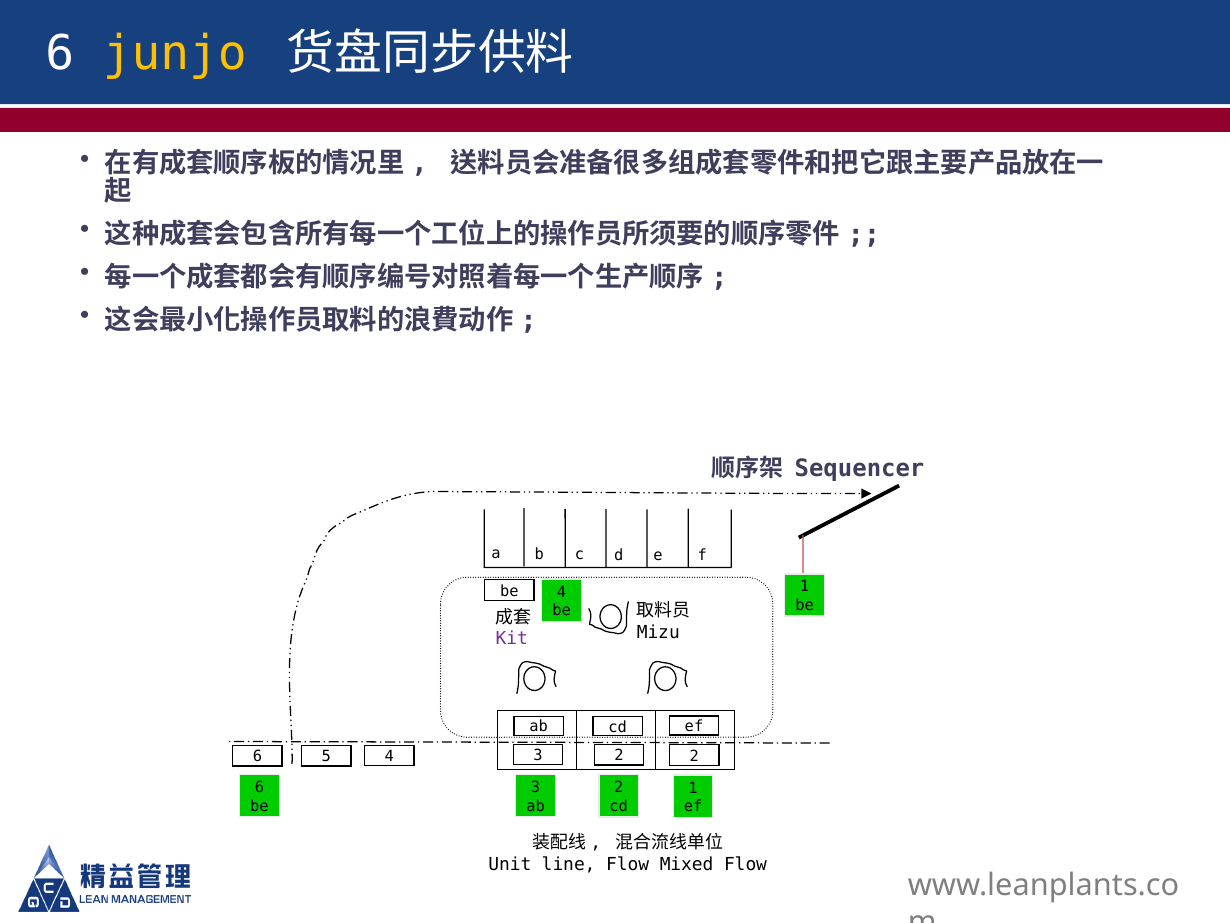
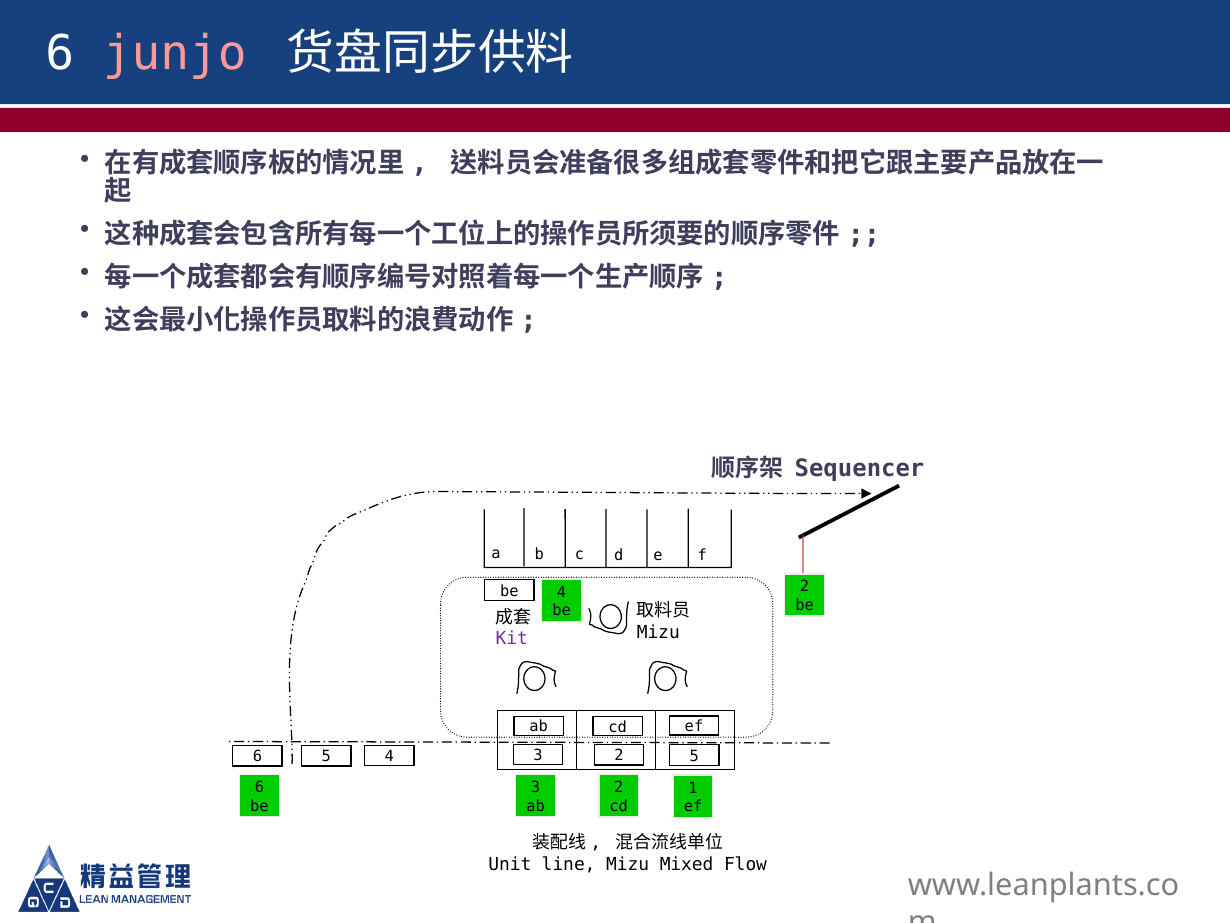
junjo colour: yellow -> pink (175, 54)
be 1: 1 -> 2 (805, 586)
2 2: 2 -> 5 (694, 756)
line Flow: Flow -> Mizu (628, 864)
